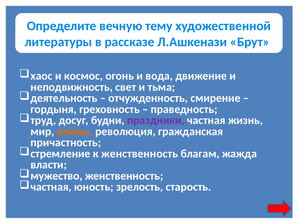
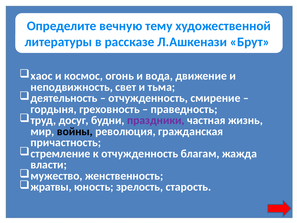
войны colour: orange -> black (75, 131)
к женственность: женственность -> отчужденность (140, 153)
частная: частная -> жратвы (51, 187)
